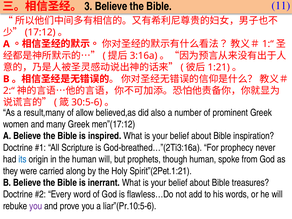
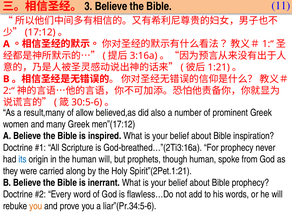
Bible treasures: treasures -> prophecy (250, 183)
you colour: purple -> orange (36, 206)
liar”(Pr.10:5-6: liar”(Pr.10:5-6 -> liar”(Pr.34:5-6 (130, 206)
